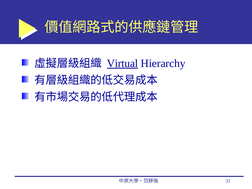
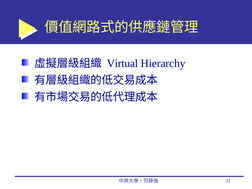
Virtual underline: present -> none (122, 63)
